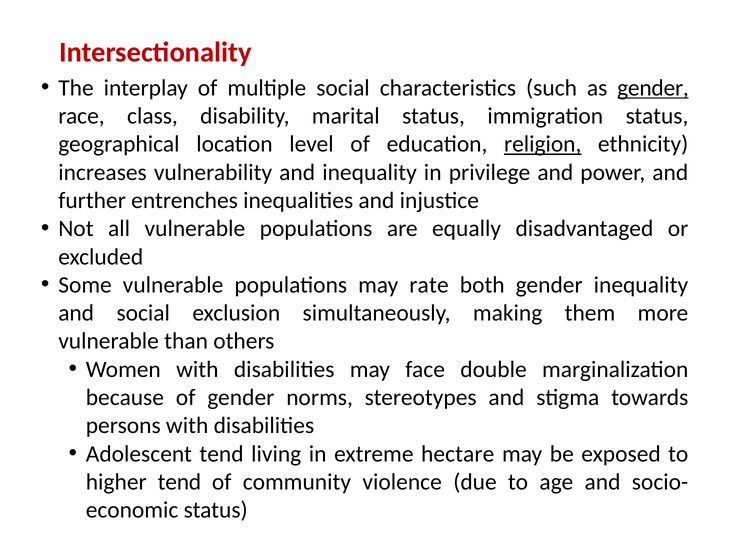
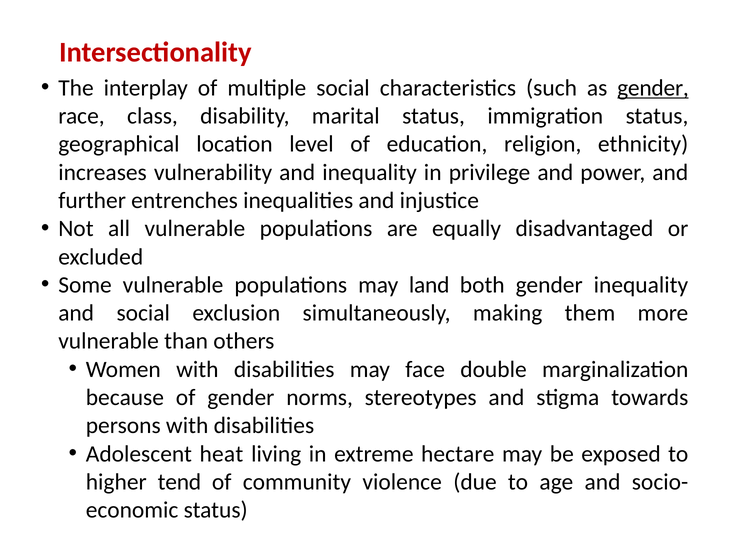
religion underline: present -> none (543, 144)
rate: rate -> land (429, 285)
Adolescent tend: tend -> heat (221, 454)
